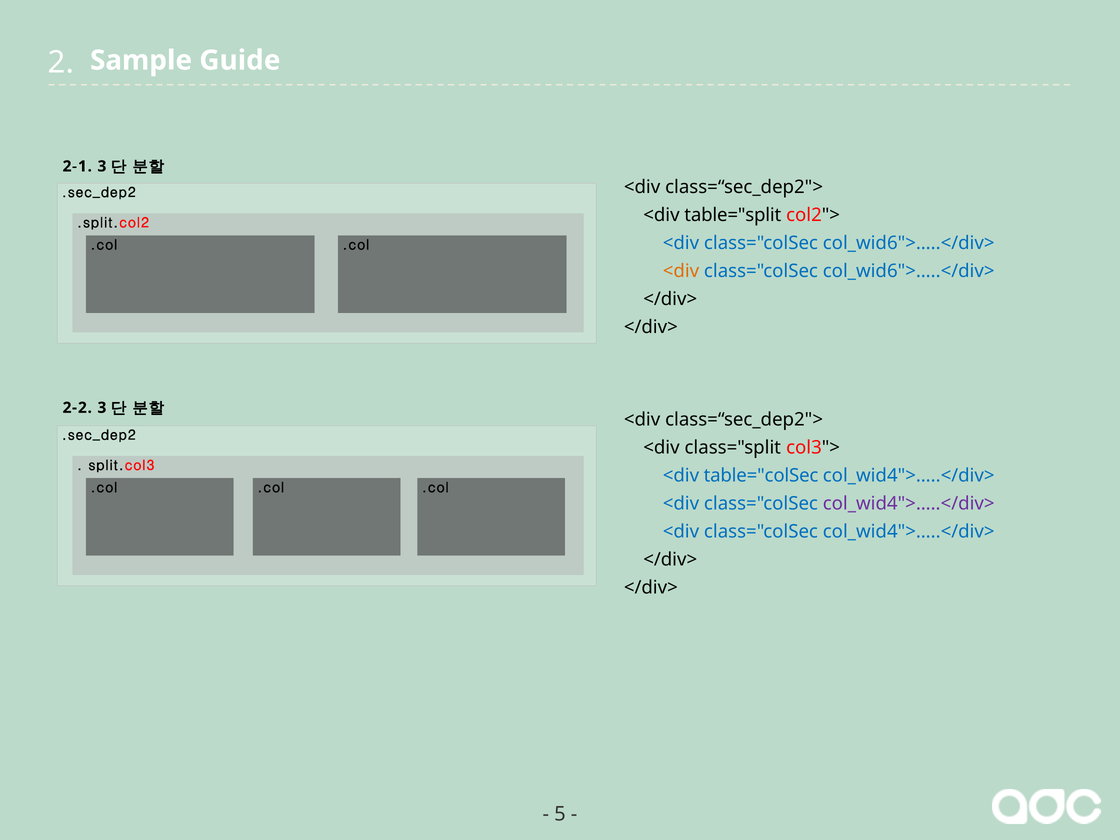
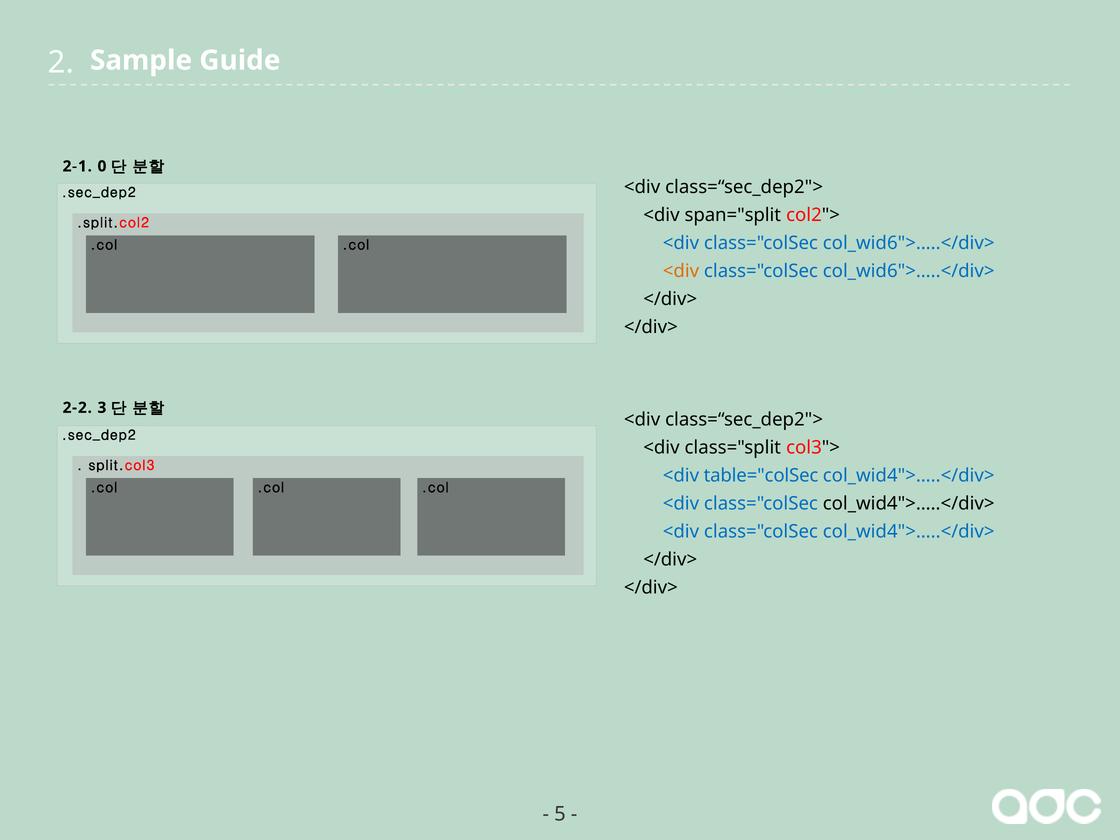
2-1 3: 3 -> 0 (102, 166)
table="split: table="split -> span="split (733, 215)
col_wid4">…..</div> colour: purple -> black (909, 504)
